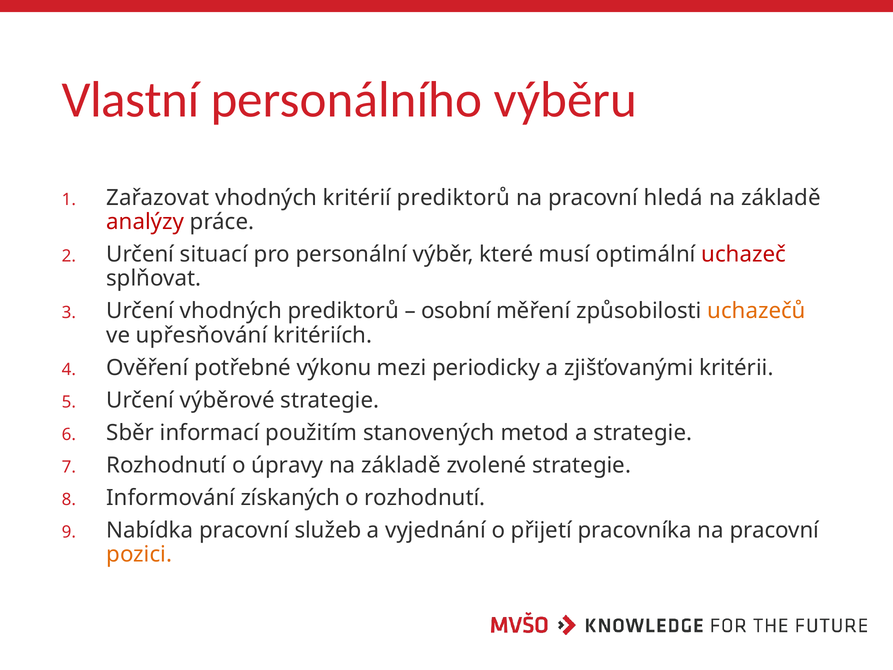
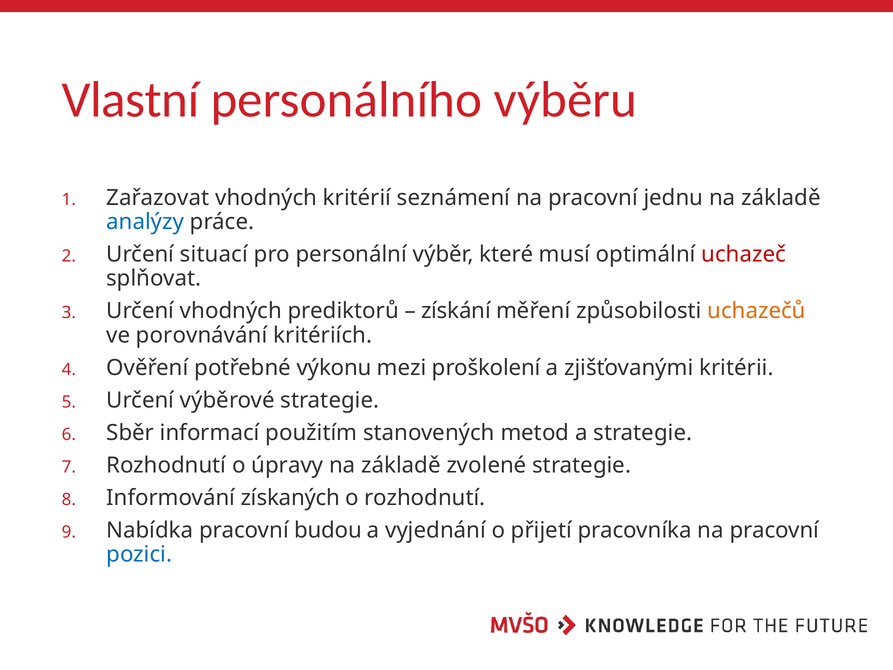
kritérií prediktorů: prediktorů -> seznámení (454, 198)
hledá: hledá -> jednu (673, 198)
analýzy colour: red -> blue (145, 222)
osobní: osobní -> získání (456, 311)
upřesňování: upřesňování -> porovnávání (202, 335)
periodicky: periodicky -> proškolení (486, 368)
služeb: služeb -> budou (328, 530)
pozici colour: orange -> blue (139, 554)
